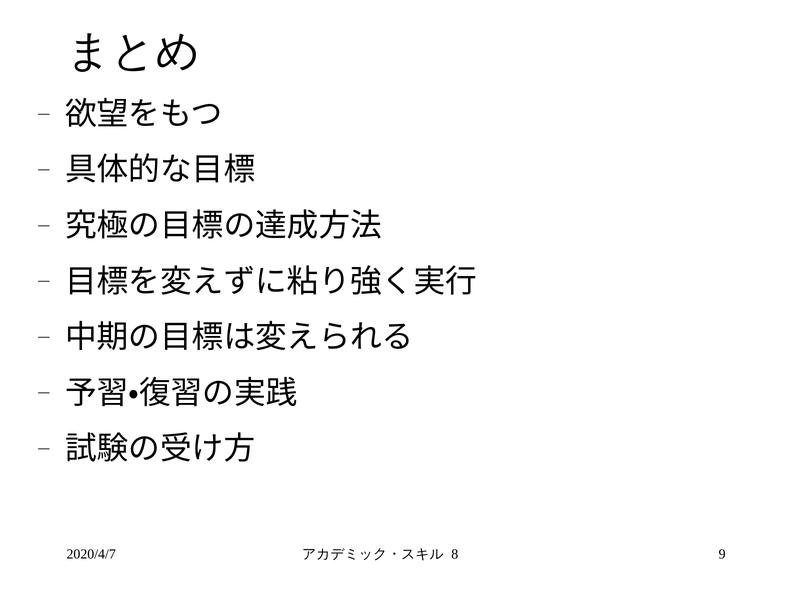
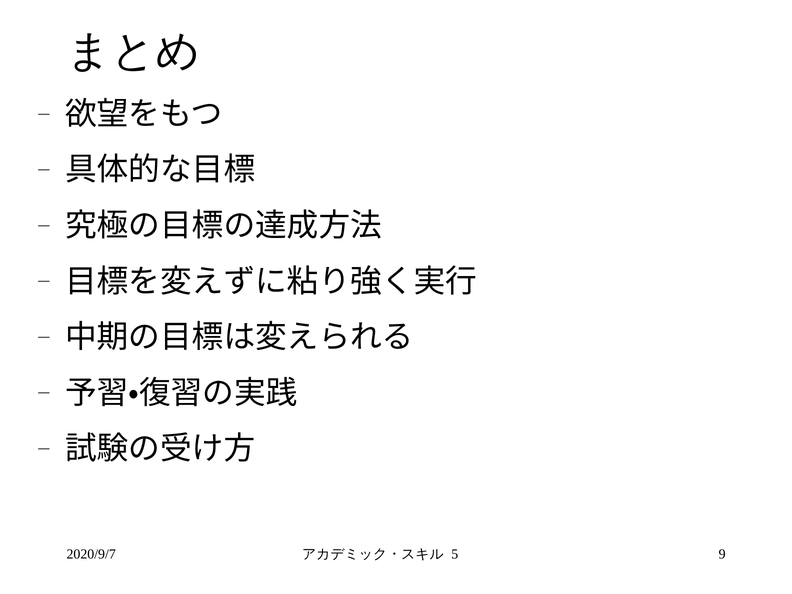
2020/4/7: 2020/4/7 -> 2020/9/7 (91, 554)
8: 8 -> 5 (455, 554)
